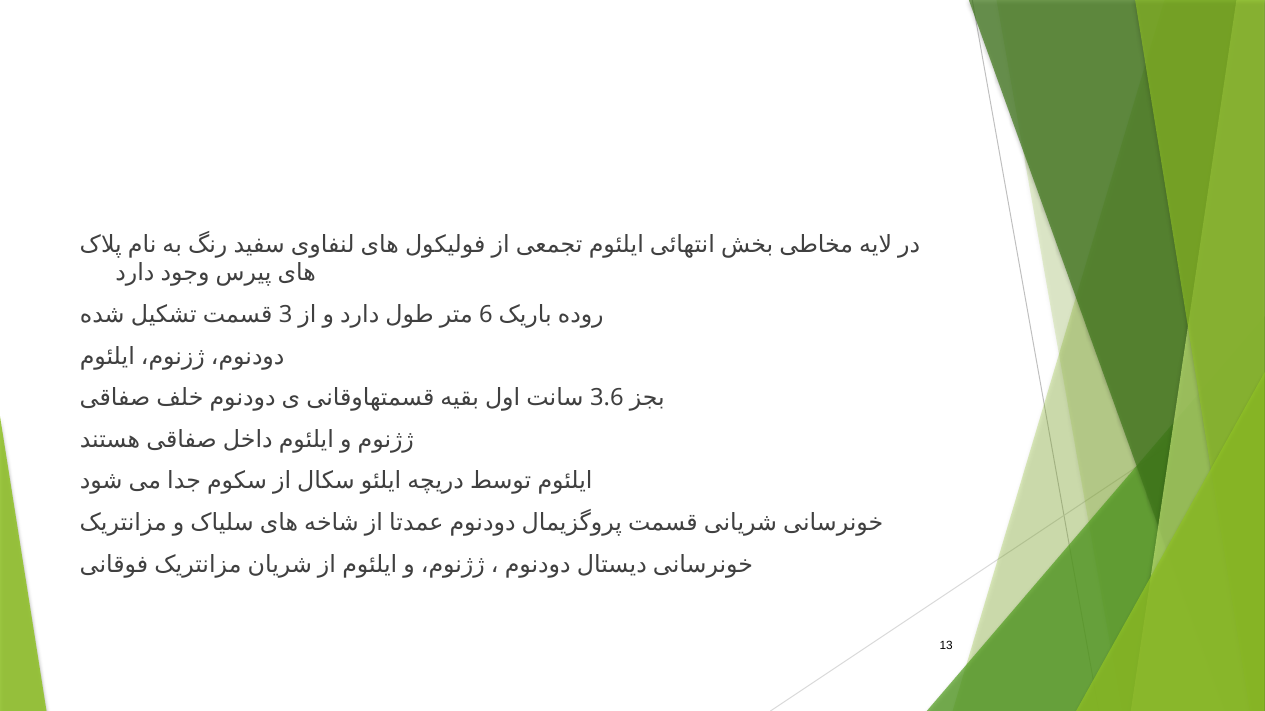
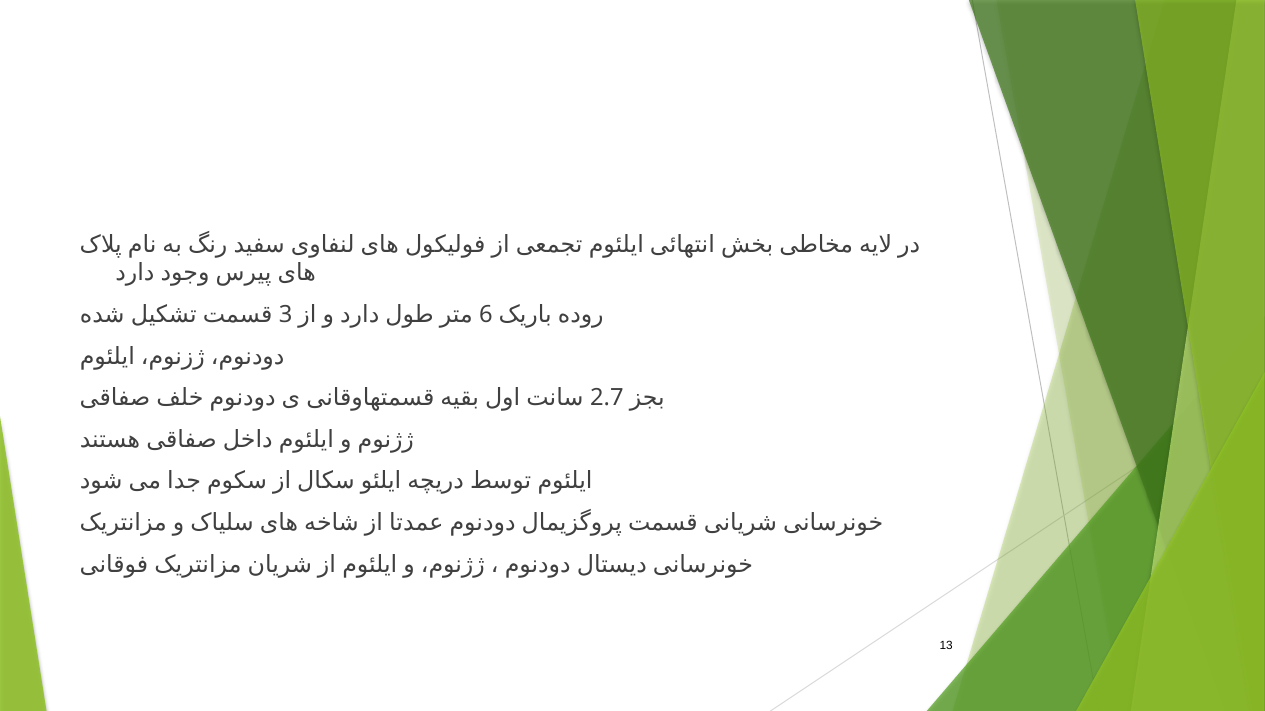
3.6: 3.6 -> 2.7 (607, 398)
